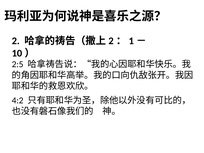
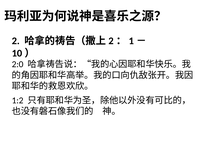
2:5: 2:5 -> 2:0 (18, 64)
4:2: 4:2 -> 1:2 (18, 100)
